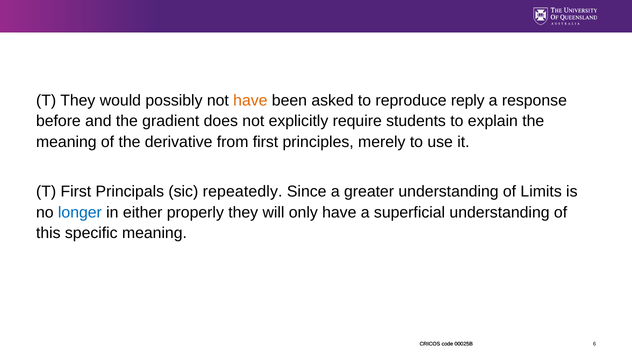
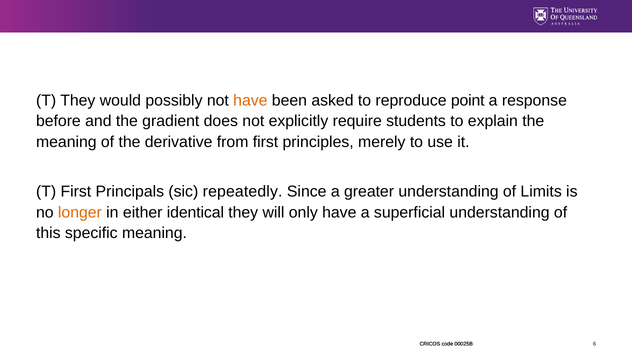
reply: reply -> point (468, 101)
longer colour: blue -> orange (80, 213)
properly: properly -> identical (195, 213)
